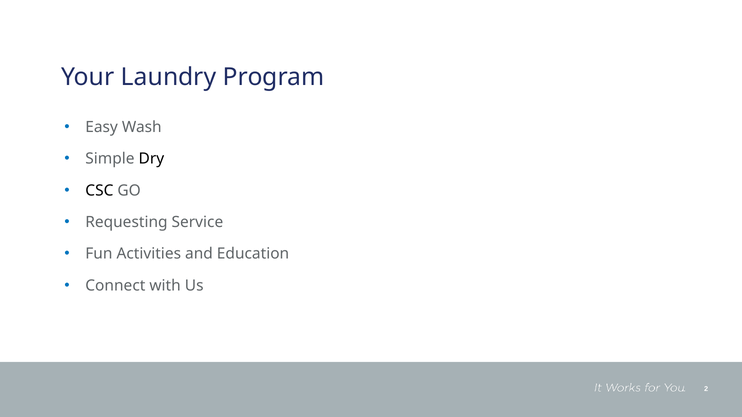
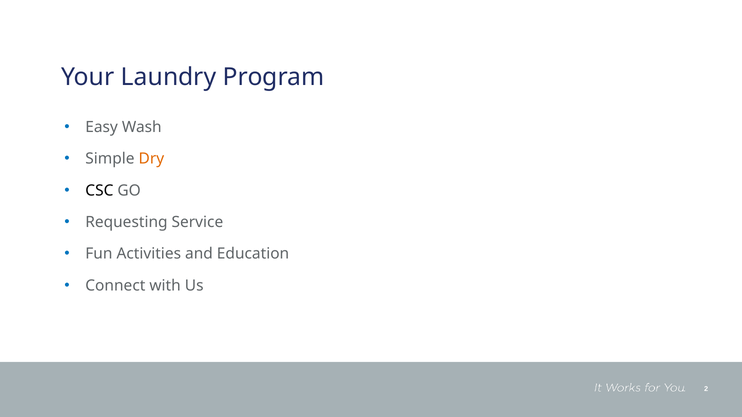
Dry colour: black -> orange (151, 159)
